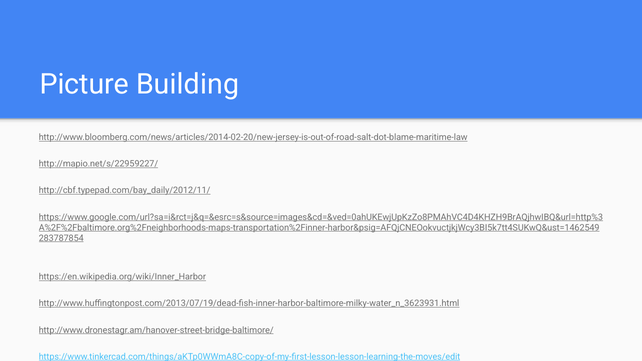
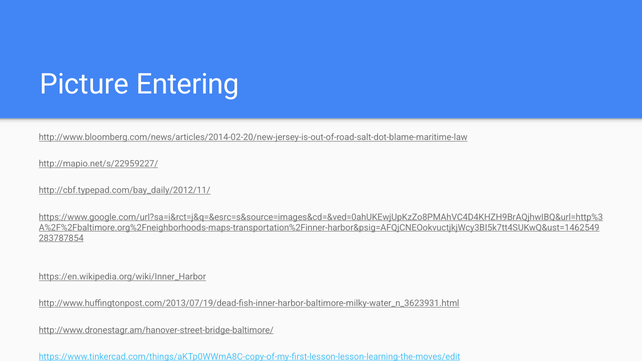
Building: Building -> Entering (188, 84)
